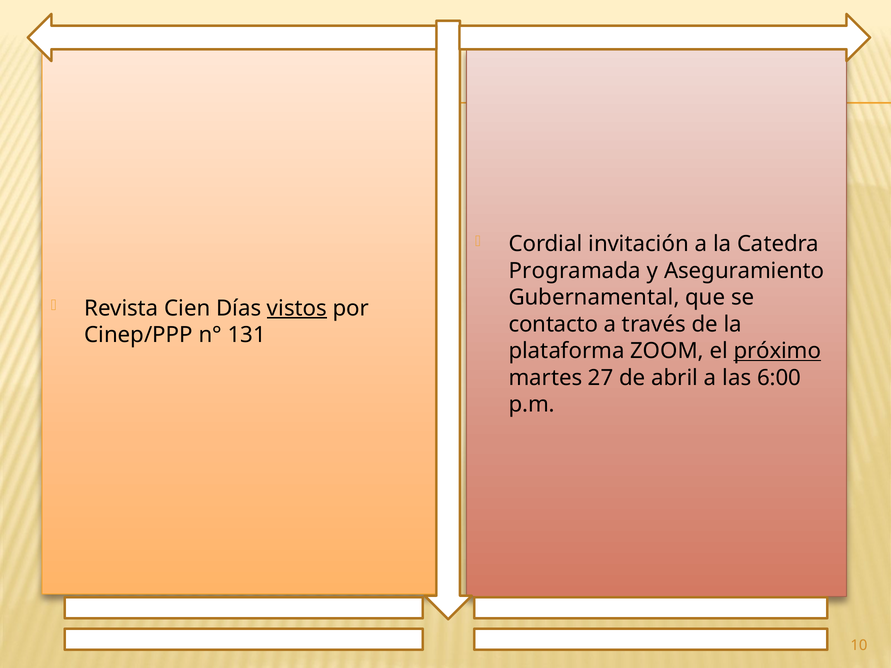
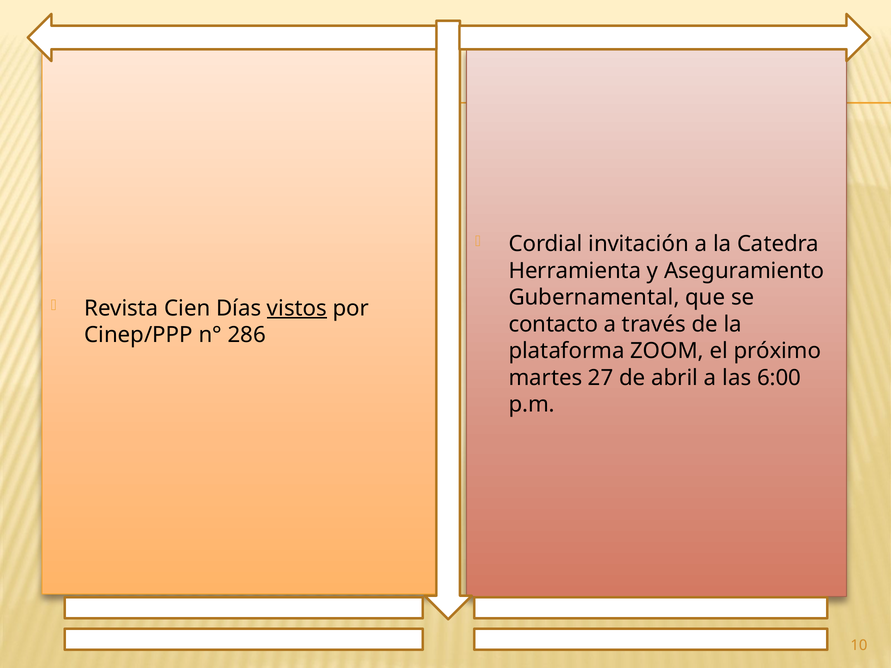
Programada: Programada -> Herramienta (575, 271)
131: 131 -> 286 (247, 335)
próximo underline: present -> none (777, 351)
